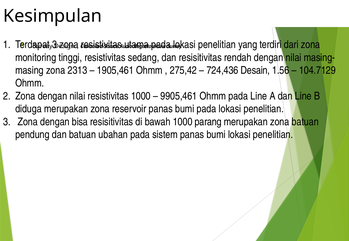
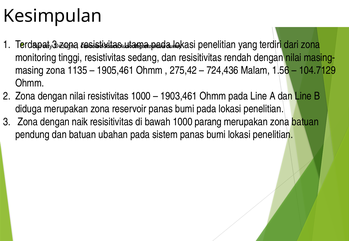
2313: 2313 -> 1135 (77, 70)
Desain: Desain -> Malam (255, 70)
9905,461: 9905,461 -> 1903,461 (179, 96)
bisa: bisa -> naik (80, 122)
